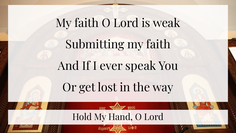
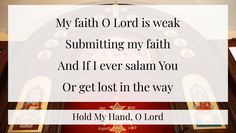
speak: speak -> salam (141, 66)
